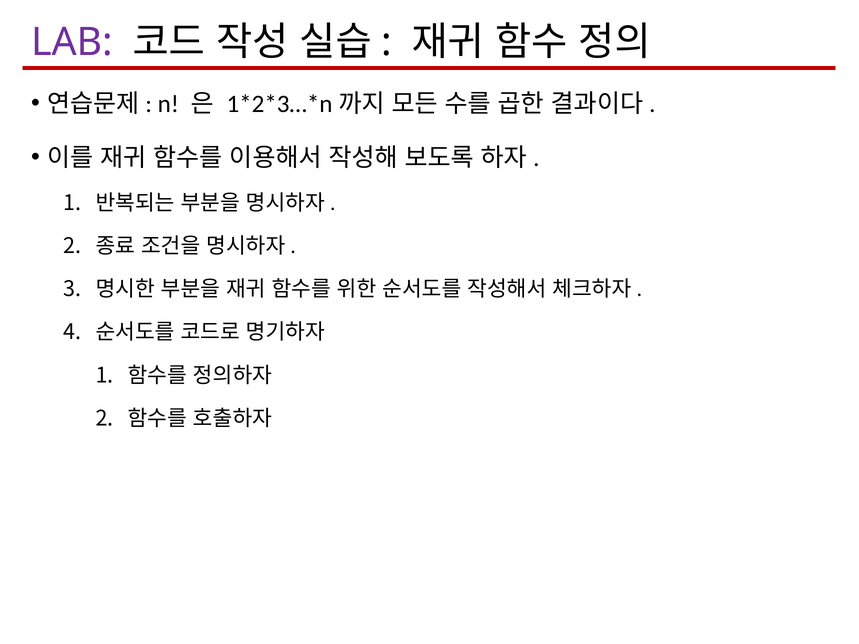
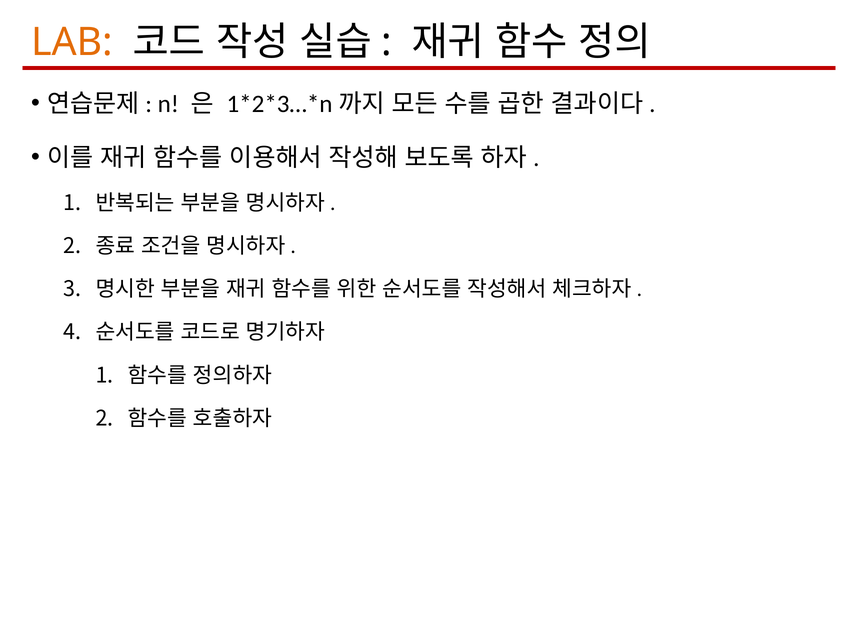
LAB colour: purple -> orange (72, 42)
